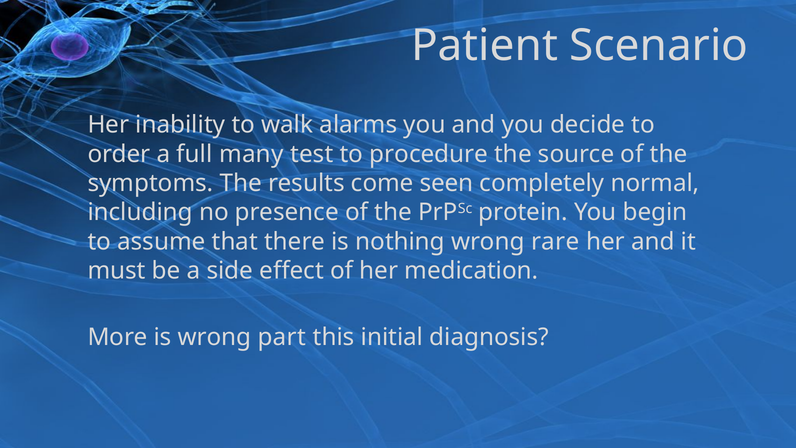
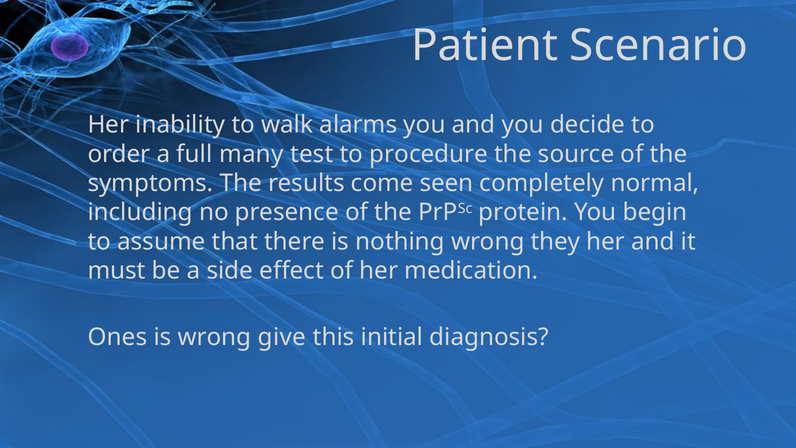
rare: rare -> they (555, 241)
More: More -> Ones (117, 337)
part: part -> give (282, 337)
